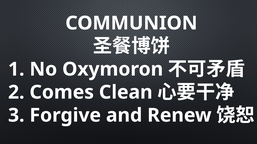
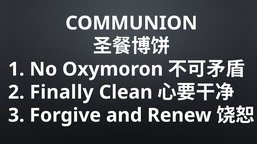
Comes: Comes -> Finally (62, 93)
